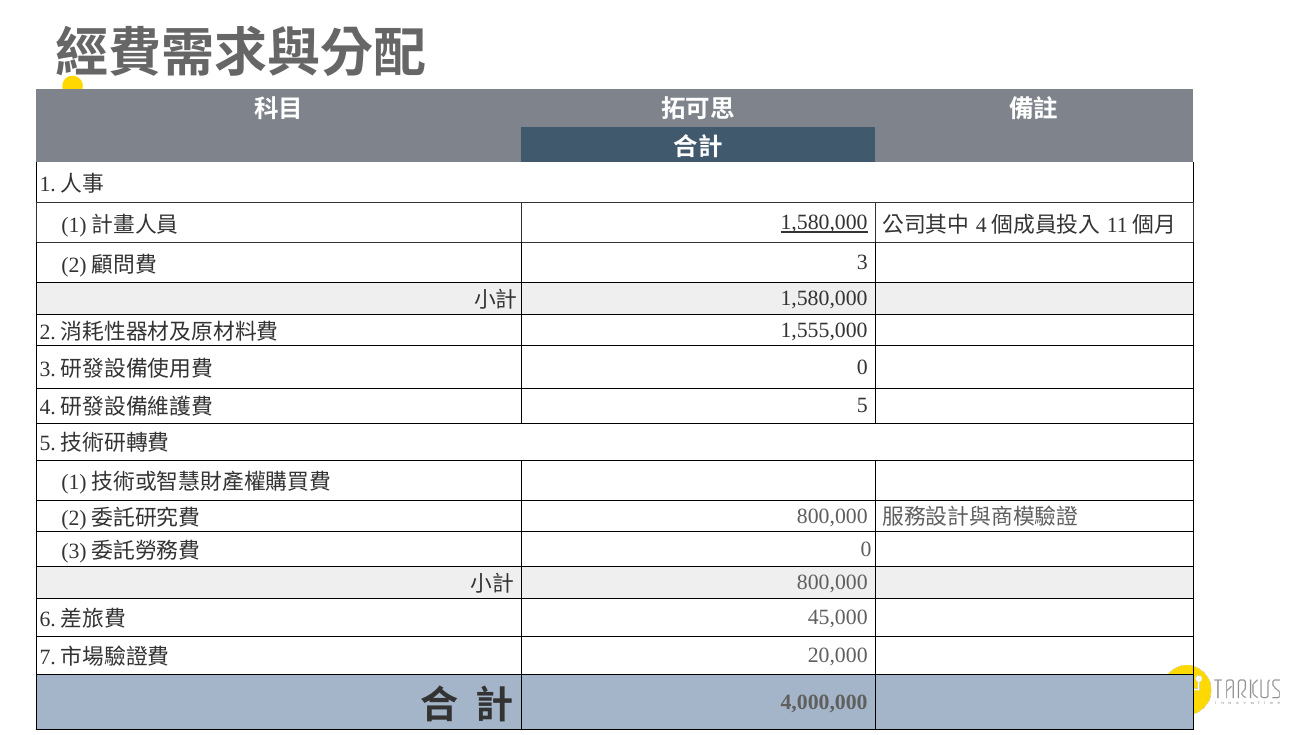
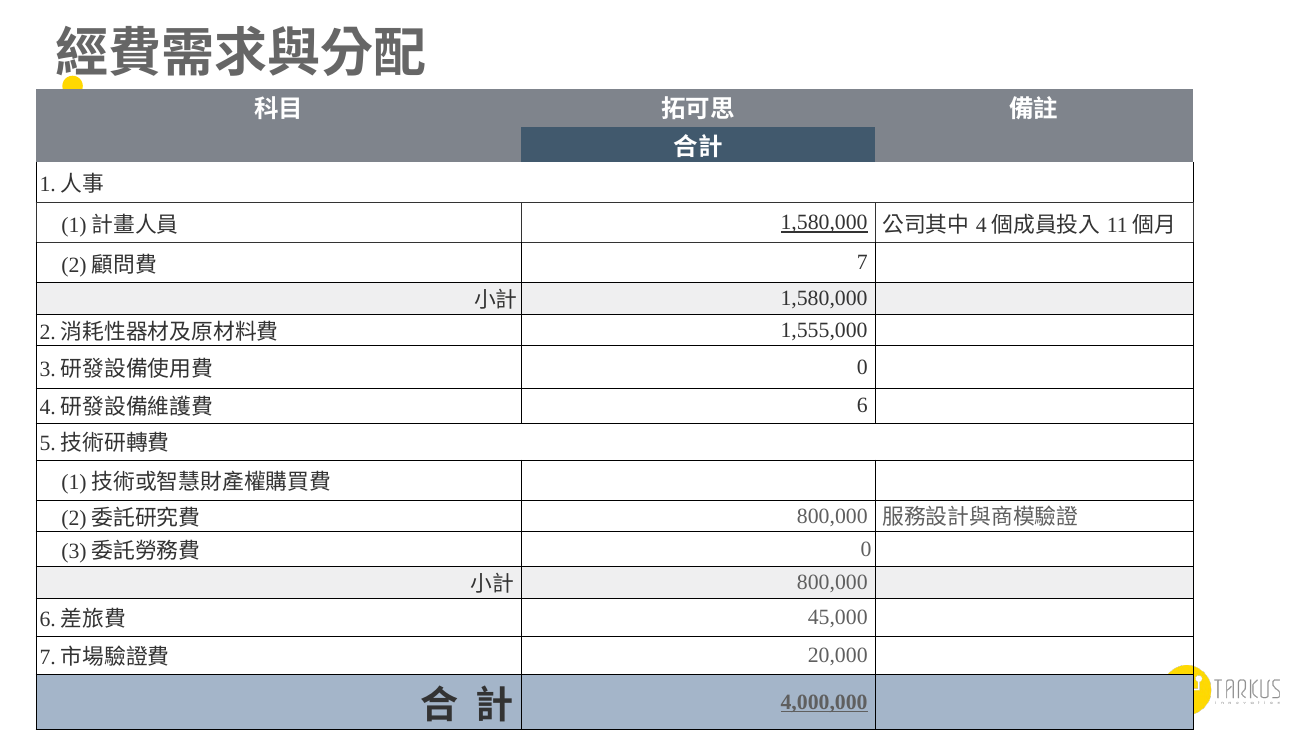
3: 3 -> 7 (862, 263)
5: 5 -> 6 (862, 405)
4,000,000 underline: none -> present (824, 701)
